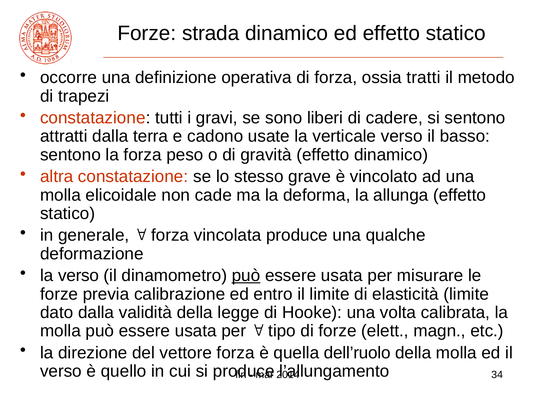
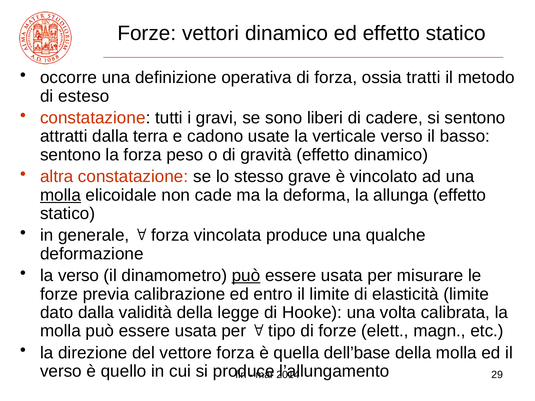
strada: strada -> vettori (211, 33)
trapezi: trapezi -> esteso (84, 96)
molla underline: none -> present (61, 195)
dell’ruolo: dell’ruolo -> dell’base (357, 353)
34: 34 -> 29 (497, 375)
